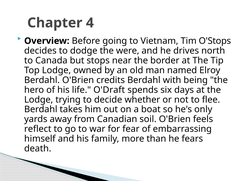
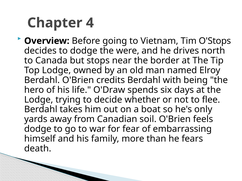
O'Draft: O'Draft -> O'Draw (109, 90)
reflect: reflect -> dodge (38, 129)
